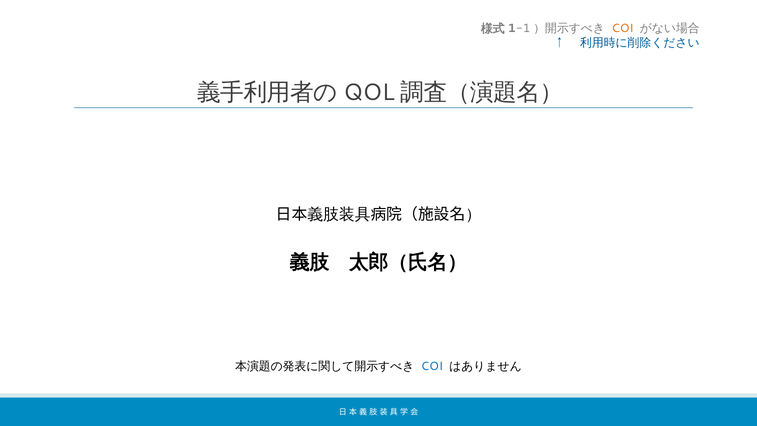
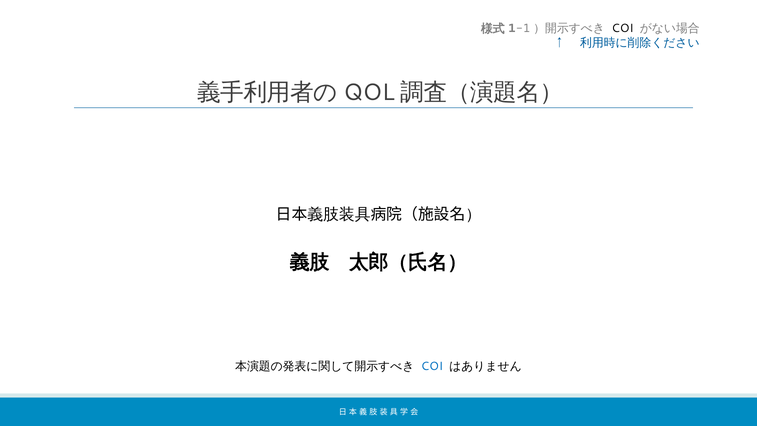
COI colour: orange -> black (623, 28)
